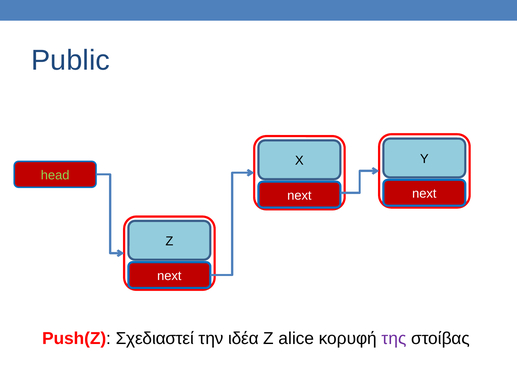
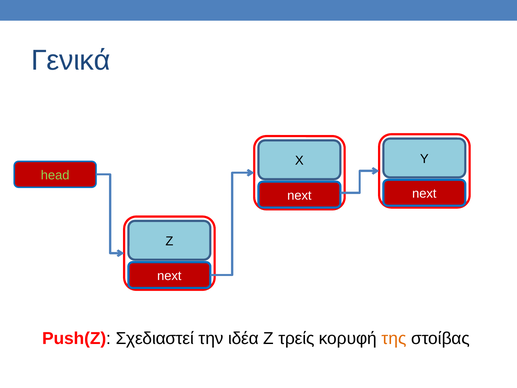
Public: Public -> Γενικά (71, 60)
alice: alice -> τρείς (296, 338)
της colour: purple -> orange (394, 338)
